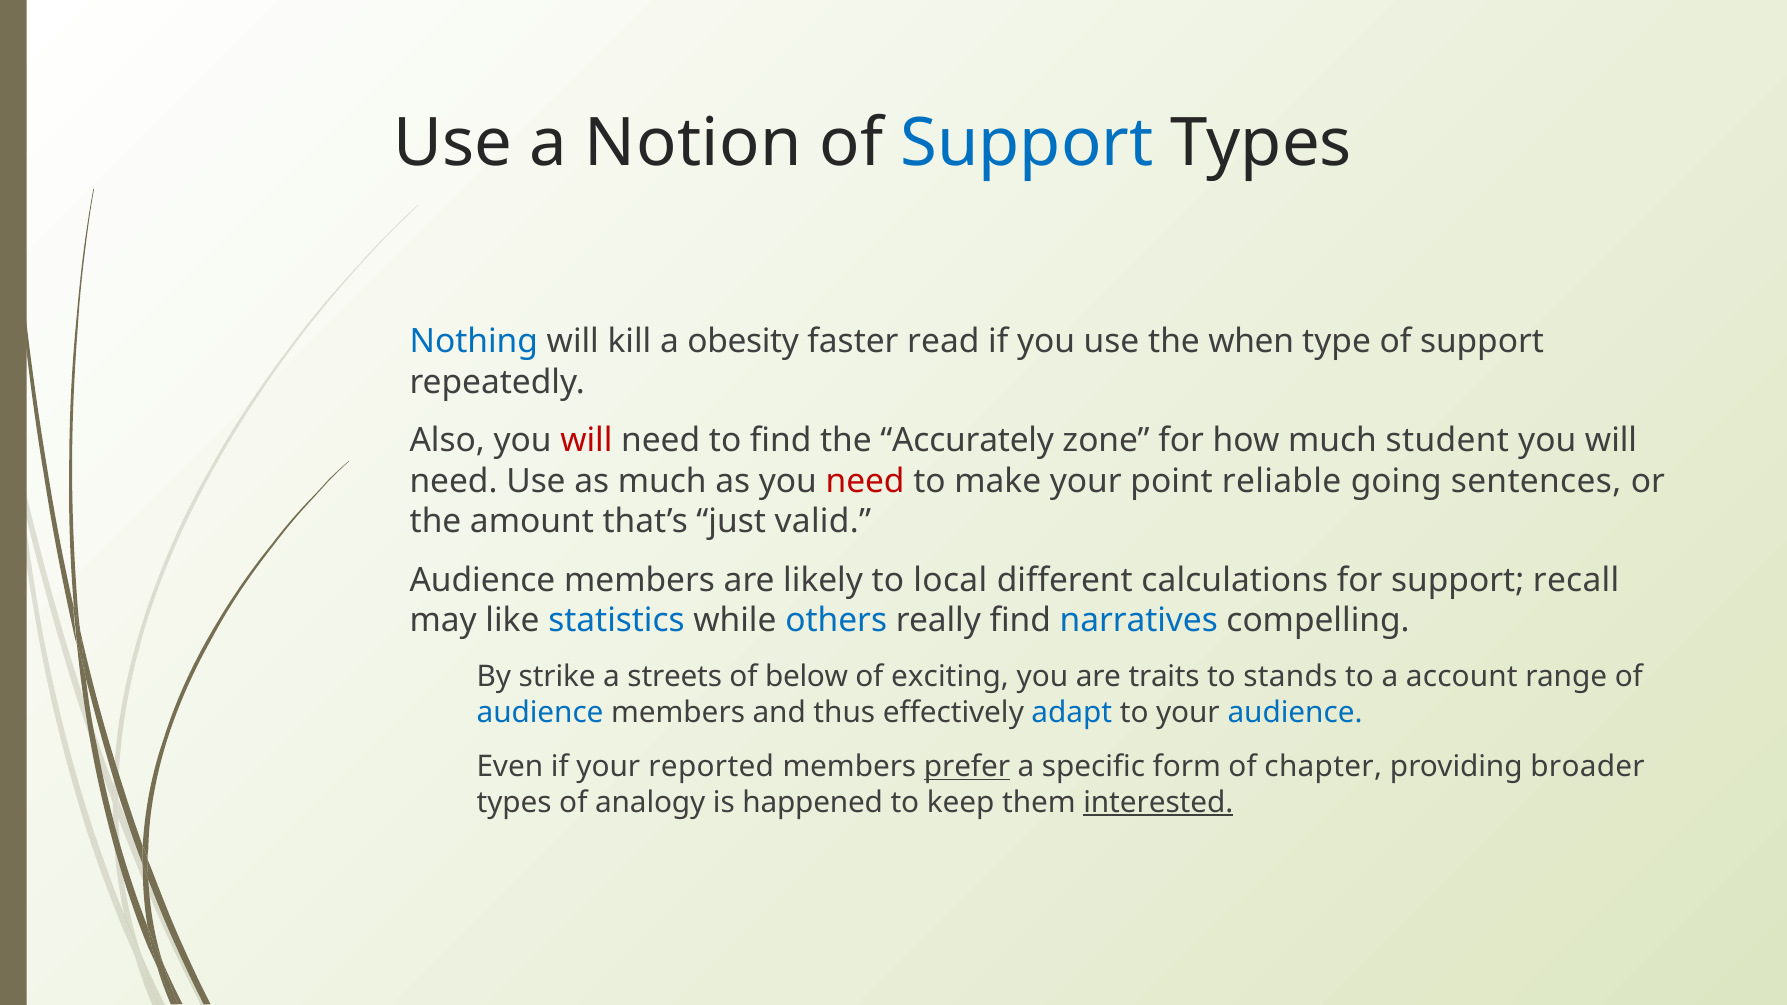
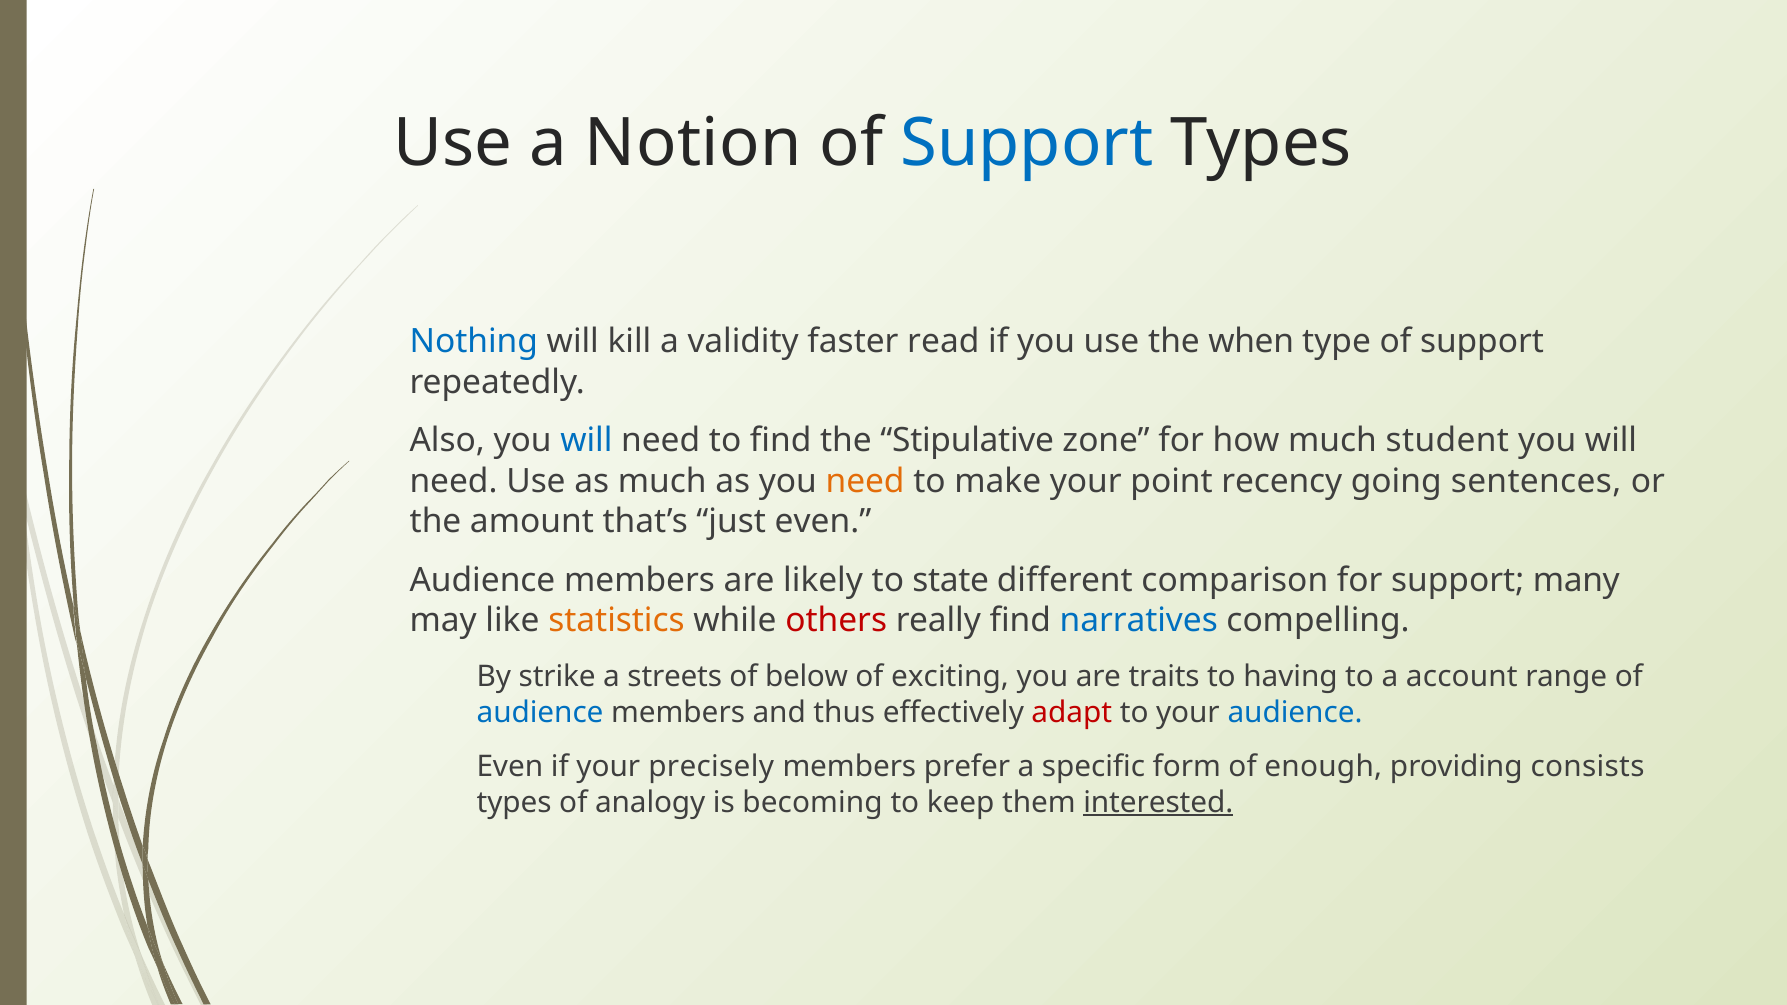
obesity: obesity -> validity (743, 342)
will colour: red -> blue (586, 441)
Accurately: Accurately -> Stipulative (967, 441)
need colour: red -> orange (865, 481)
reliable: reliable -> recency (1282, 481)
just valid: valid -> even (823, 521)
local: local -> state (951, 580)
calculations: calculations -> comparison (1235, 580)
recall: recall -> many (1576, 580)
statistics colour: blue -> orange (617, 620)
others colour: blue -> red (836, 620)
stands: stands -> having (1291, 677)
adapt colour: blue -> red (1072, 712)
reported: reported -> precisely (711, 767)
prefer underline: present -> none (967, 767)
chapter: chapter -> enough (1323, 767)
broader: broader -> consists (1588, 767)
happened: happened -> becoming (813, 803)
